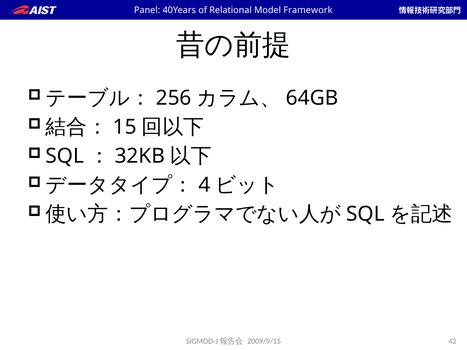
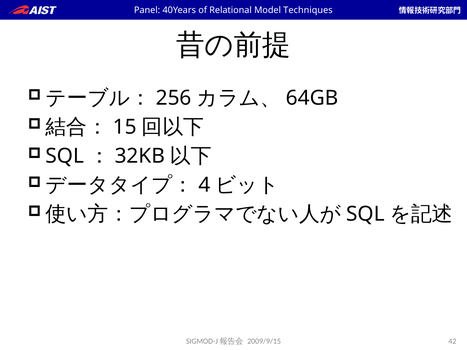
Framework: Framework -> Techniques (308, 10)
